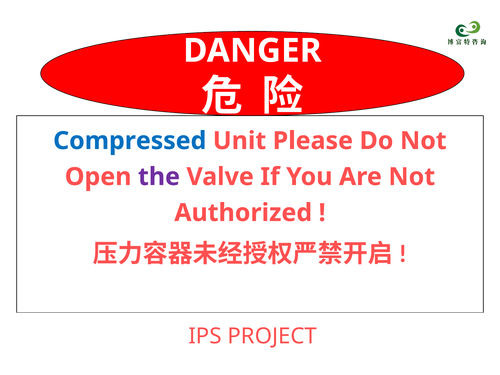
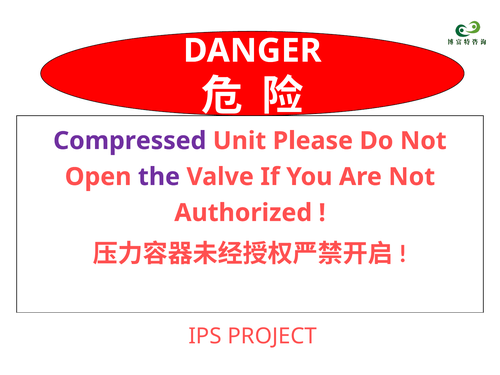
Compressed colour: blue -> purple (130, 141)
